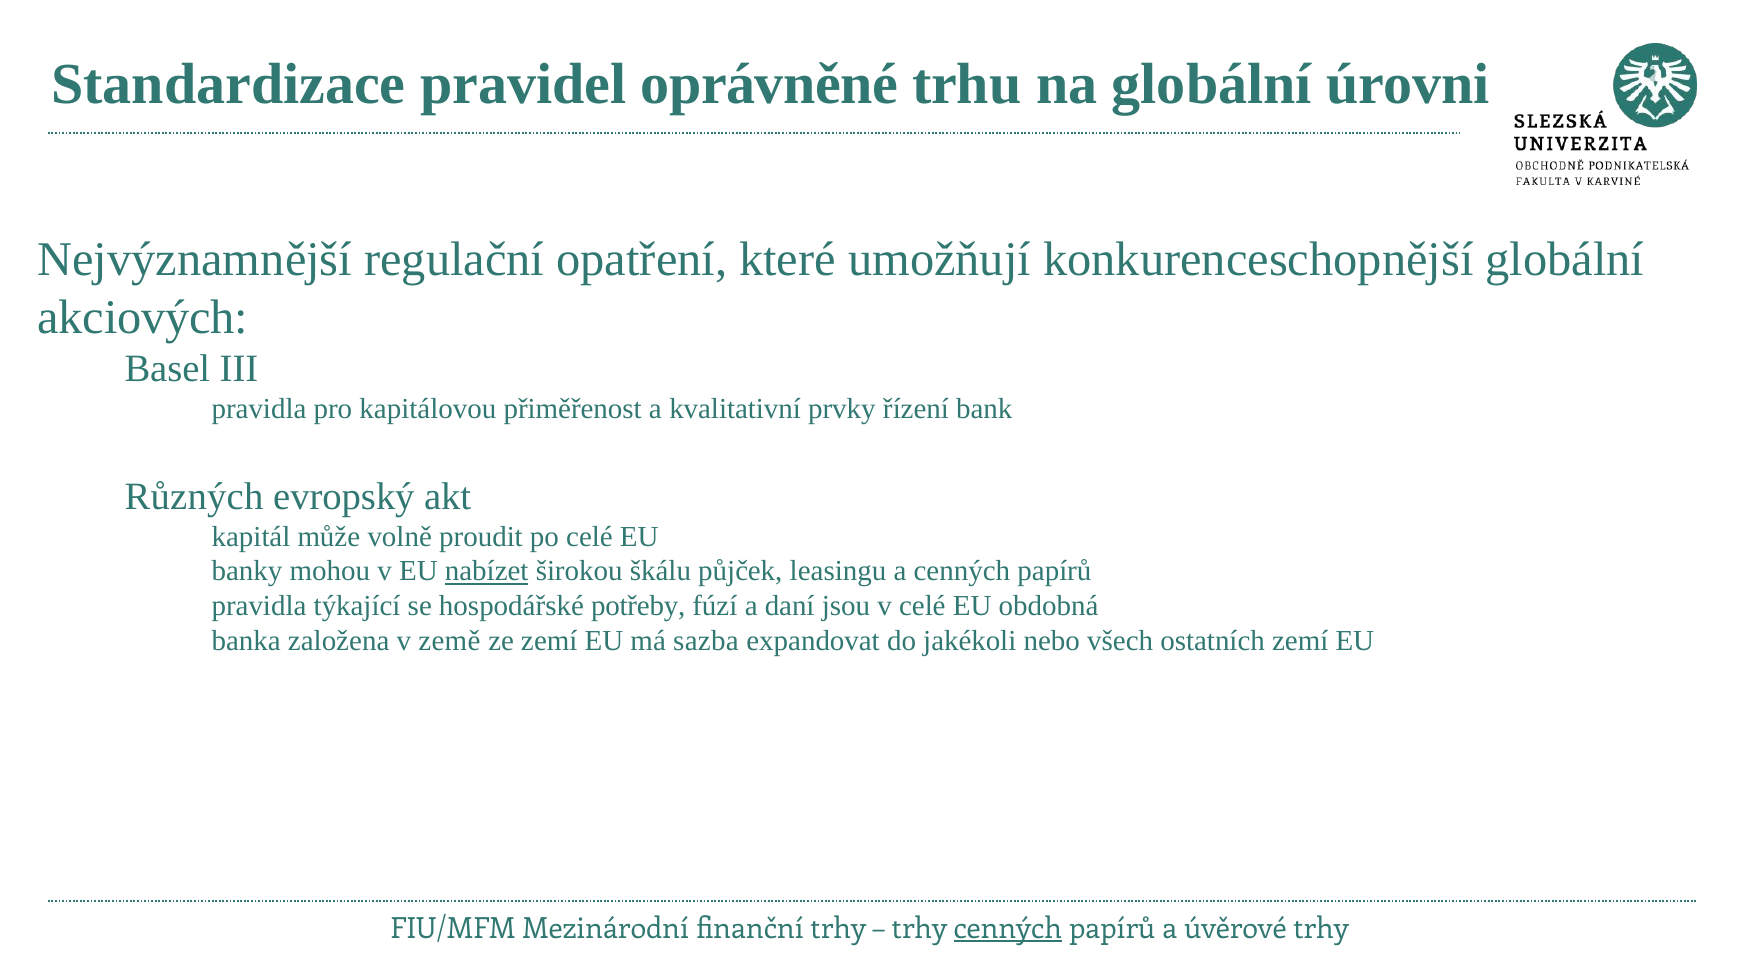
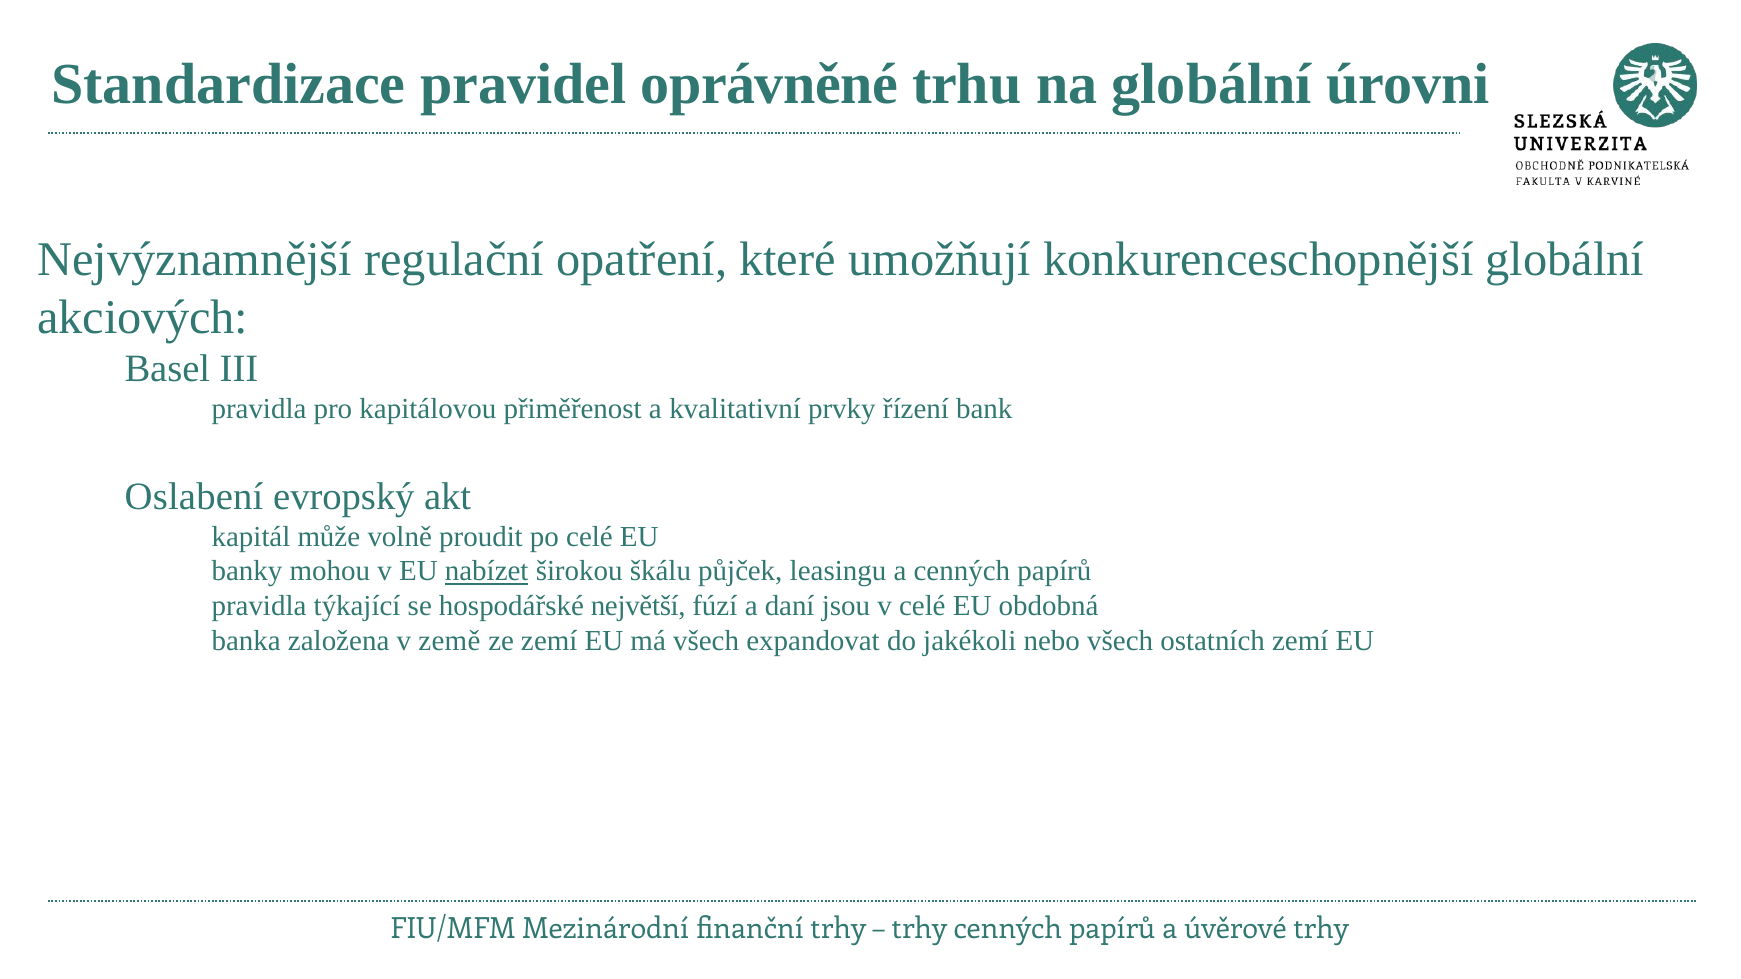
Různých: Různých -> Oslabení (194, 497)
potřeby: potřeby -> největší (638, 606)
má sazba: sazba -> všech (706, 641)
cenných underline: present -> none (1008, 929)
